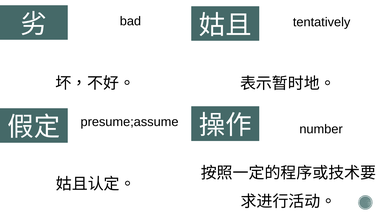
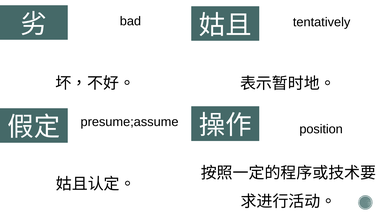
number: number -> position (321, 129)
